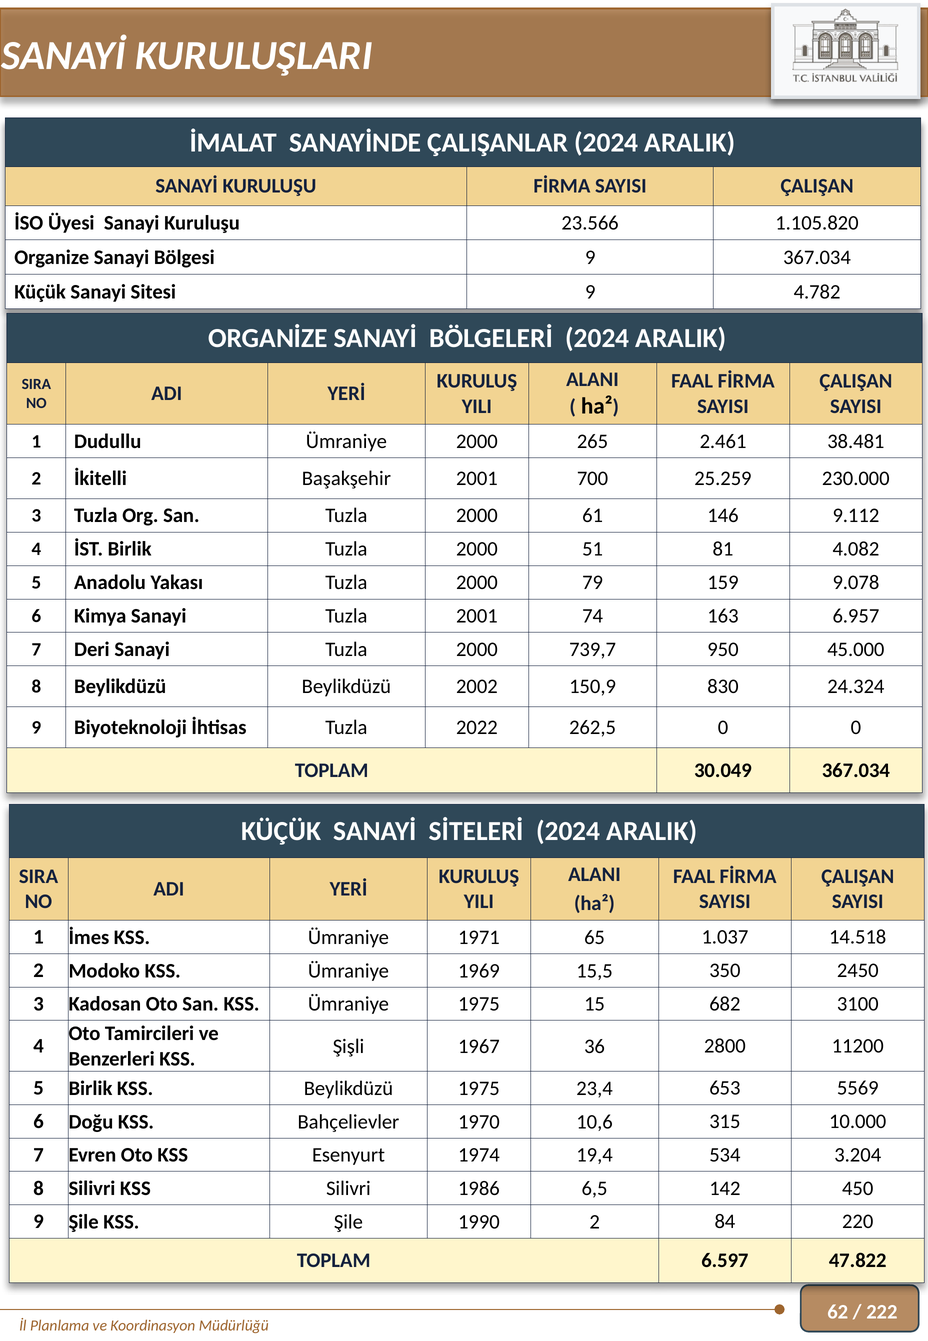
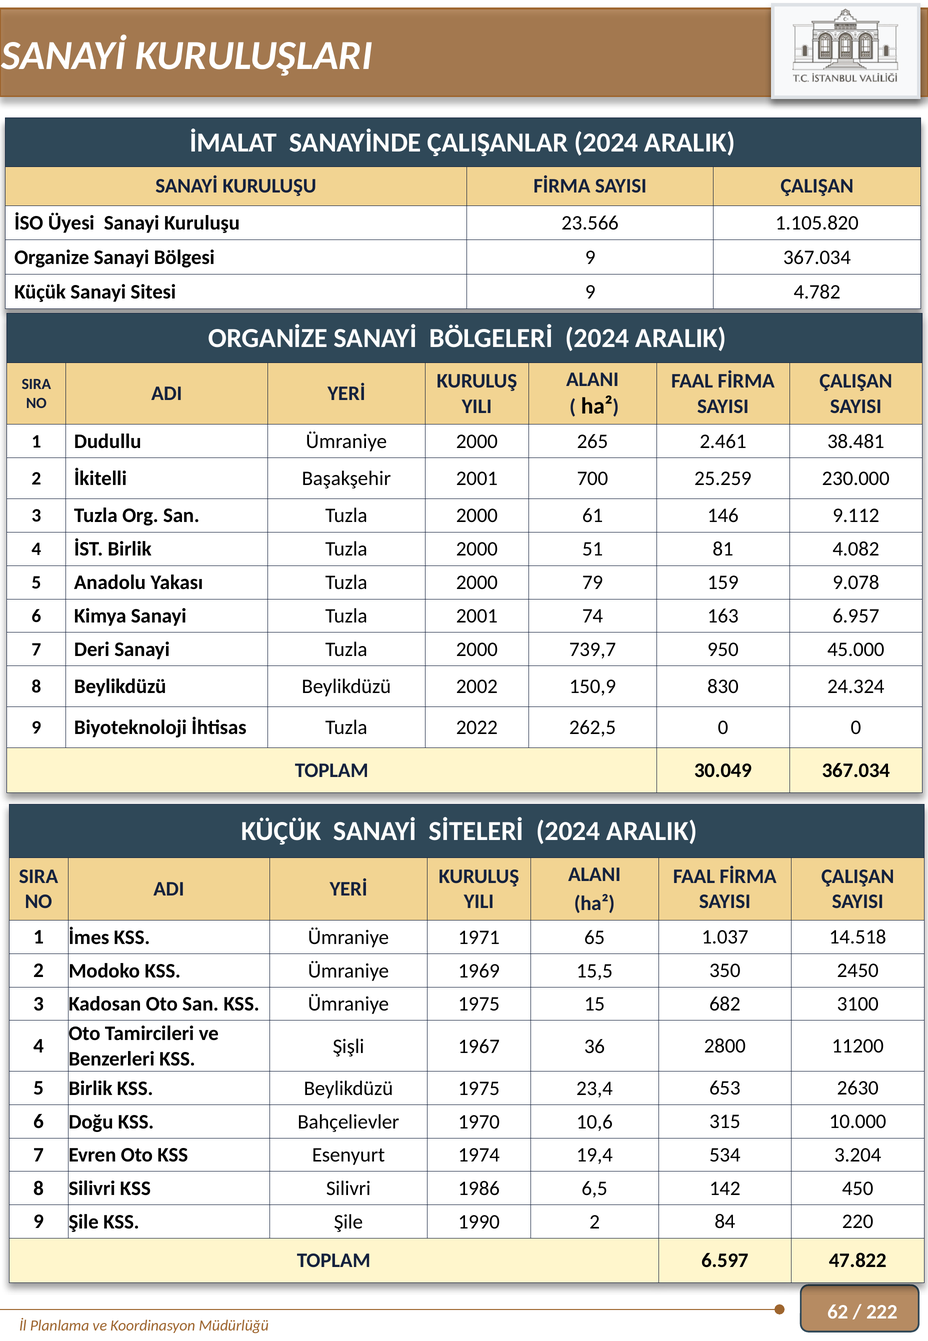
5569: 5569 -> 2630 (858, 1088)
